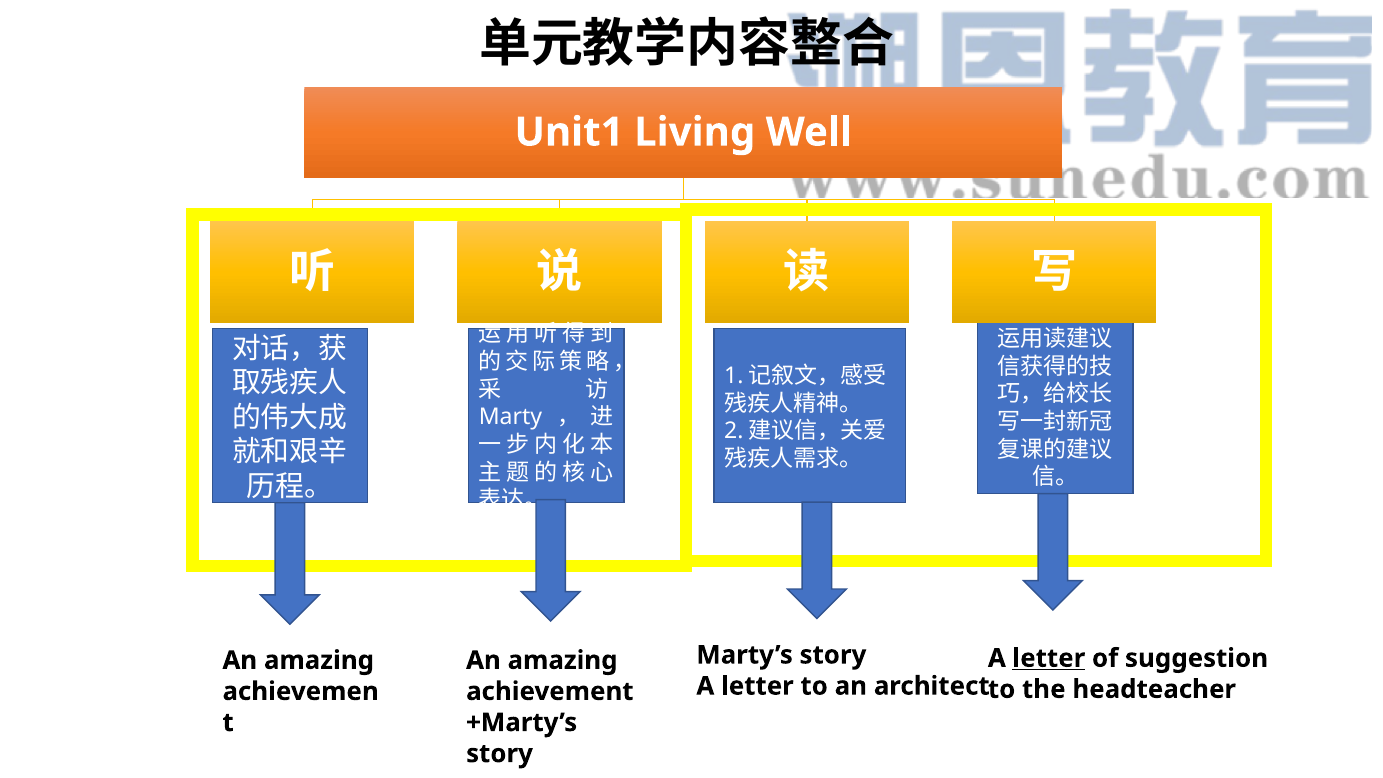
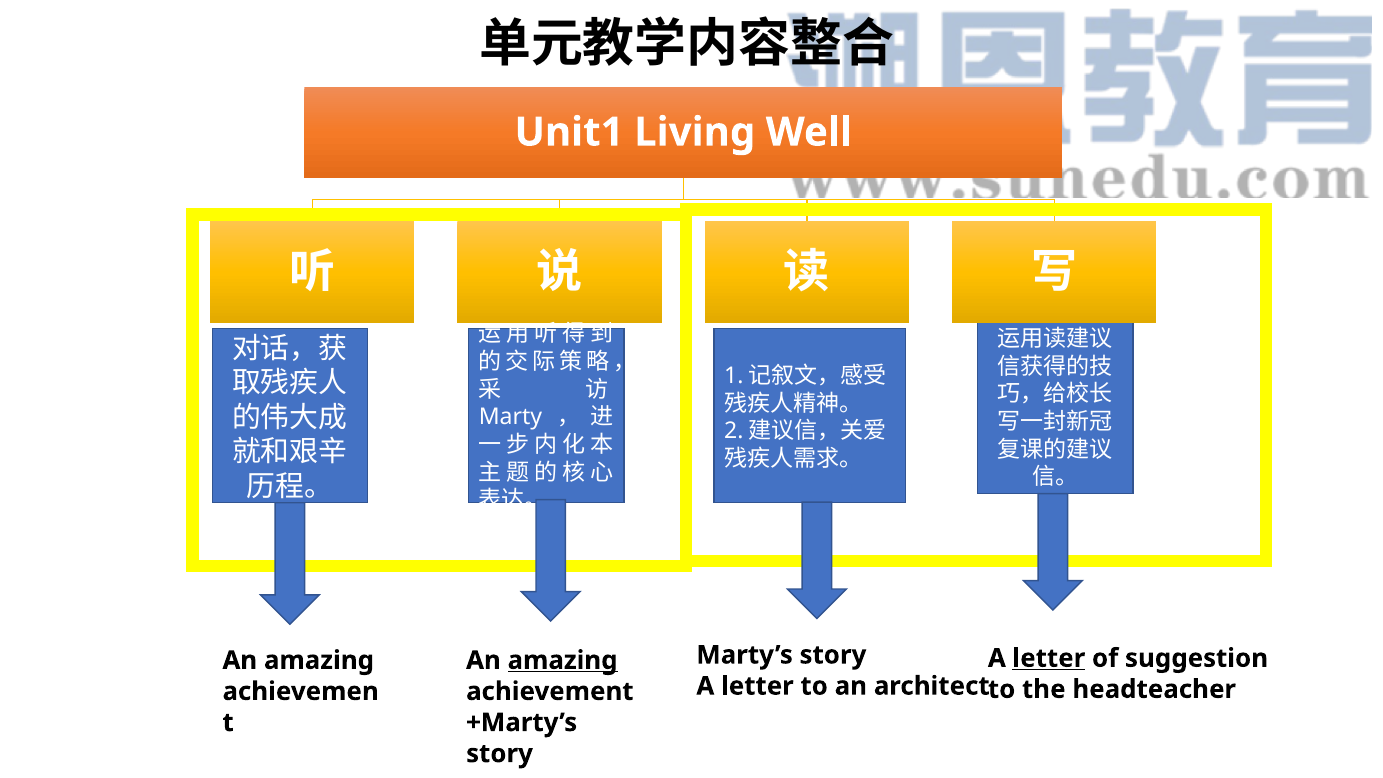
amazing underline: none -> present (563, 660)
